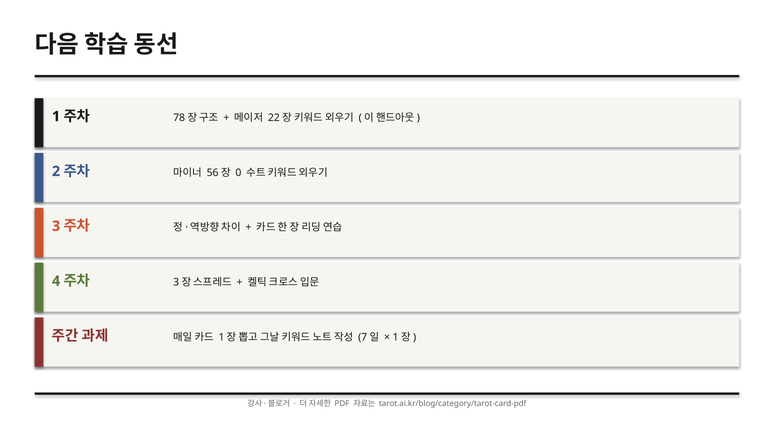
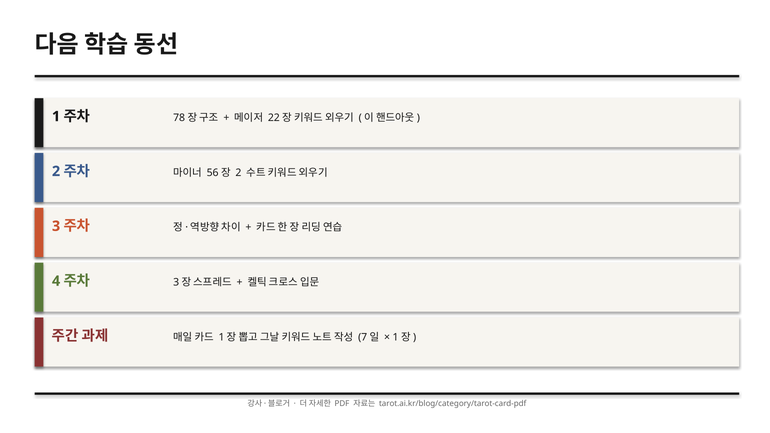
0: 0 -> 2 (238, 173)
